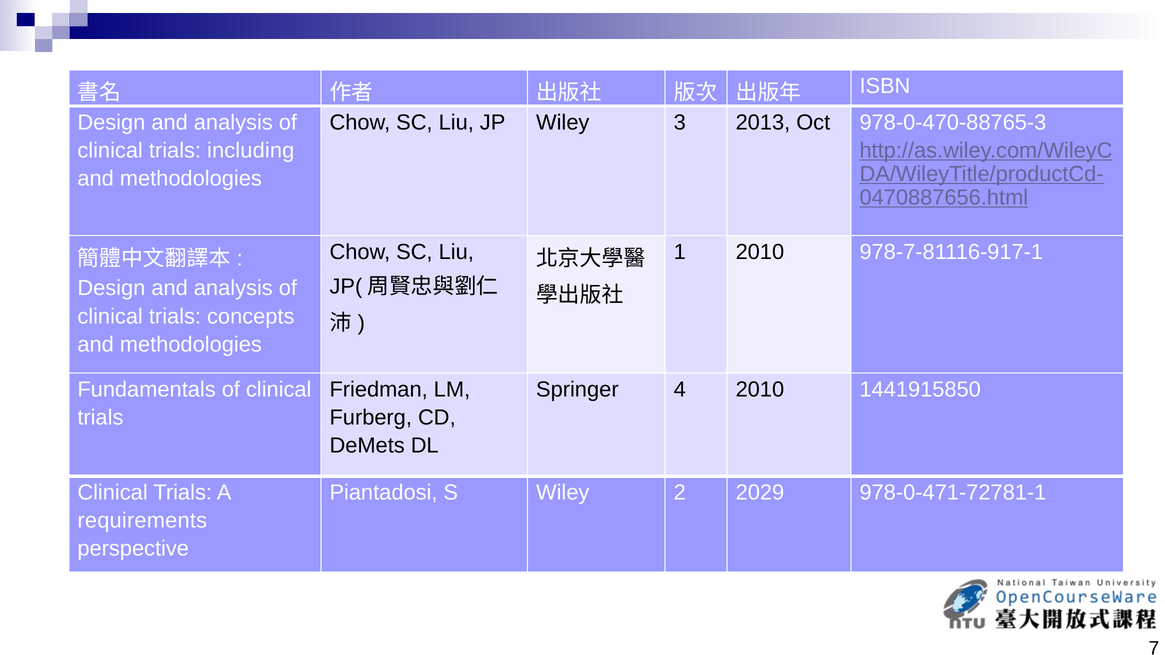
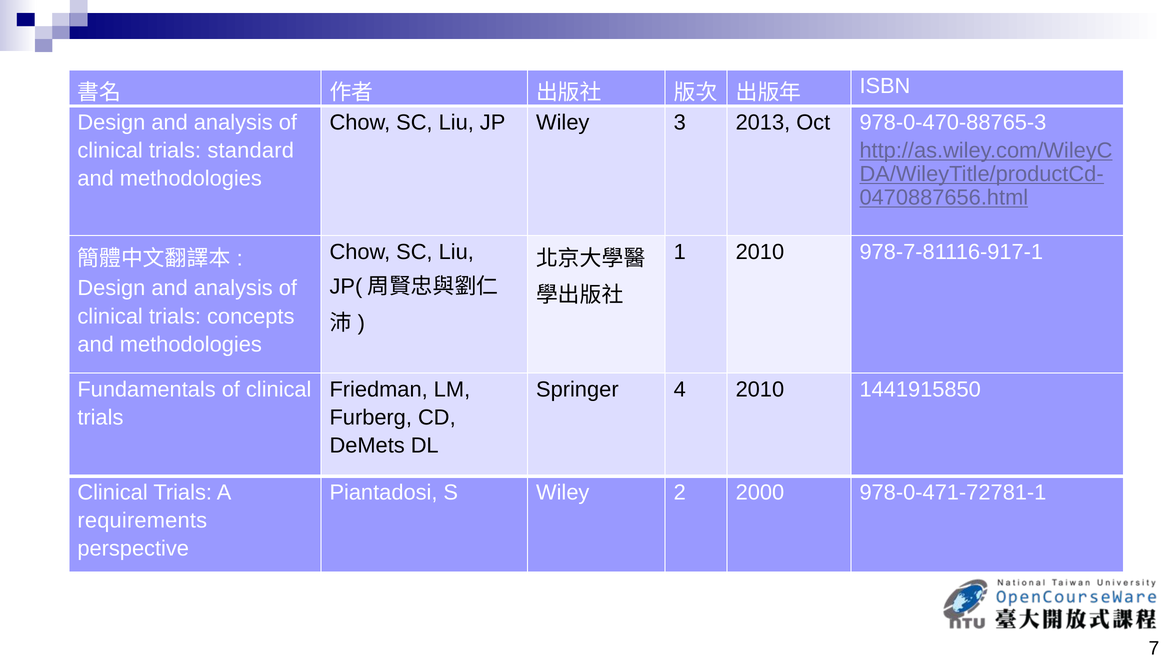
including: including -> standard (251, 151)
2029: 2029 -> 2000 (760, 493)
